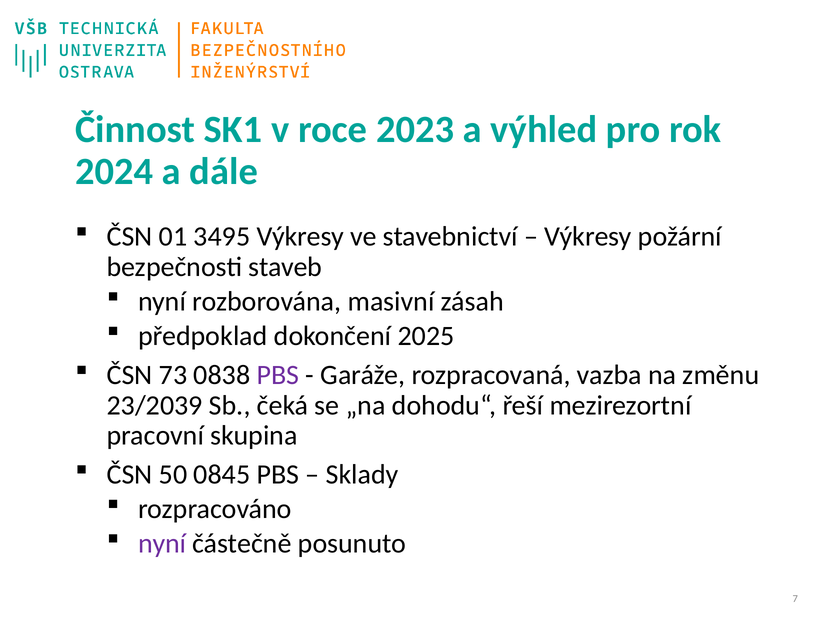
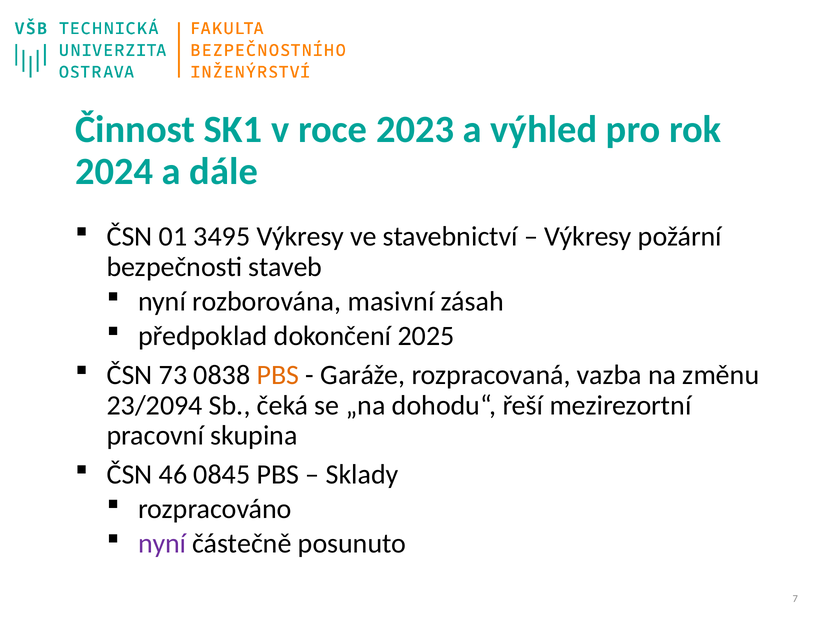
PBS colour: purple -> orange (278, 375)
23/2039: 23/2039 -> 23/2094 (155, 405)
50: 50 -> 46 (173, 475)
